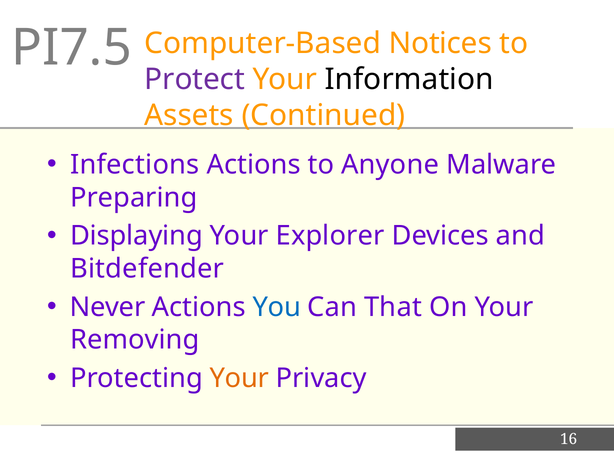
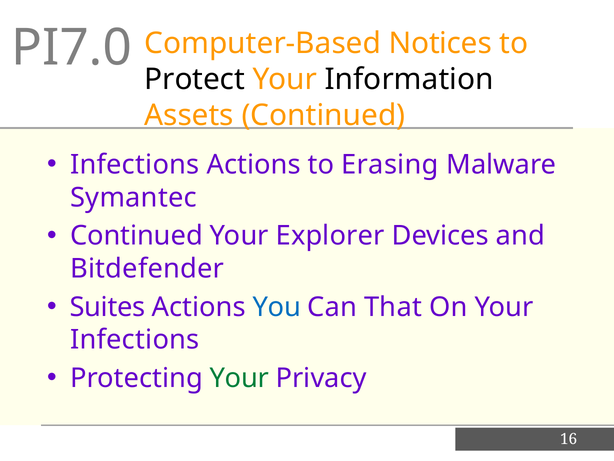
PI7.5: PI7.5 -> PI7.0 (72, 48)
Protect colour: purple -> black (195, 79)
Anyone: Anyone -> Erasing (390, 165)
Preparing: Preparing -> Symantec (134, 197)
Displaying: Displaying -> Continued (136, 236)
Never: Never -> Suites (108, 307)
Removing: Removing -> Infections (135, 339)
Your colour: orange -> green (239, 378)
